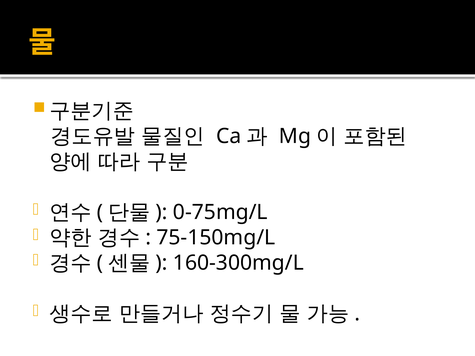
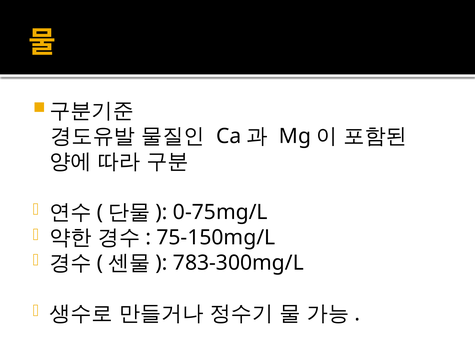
160-300mg/L: 160-300mg/L -> 783-300mg/L (238, 263)
